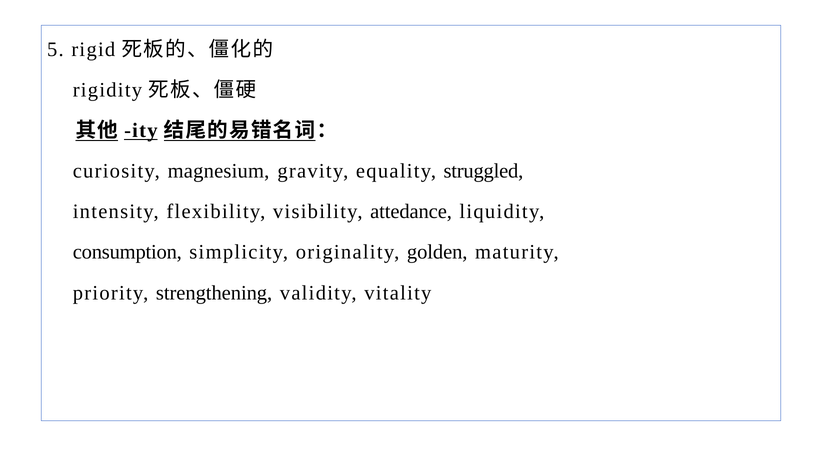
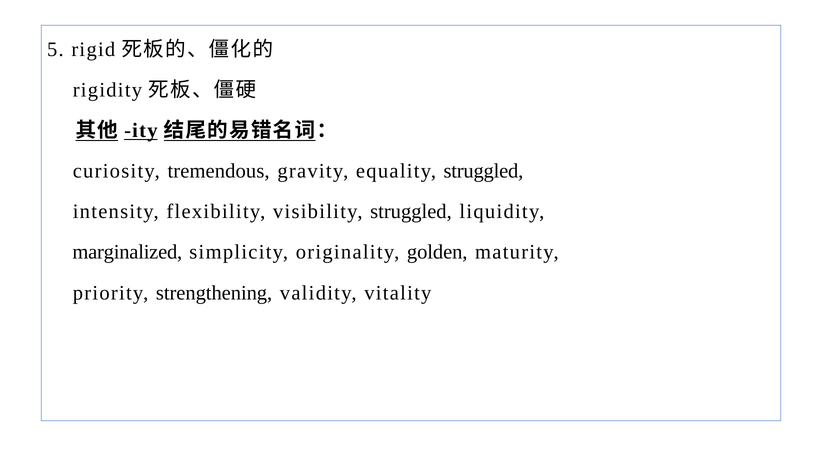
magnesium: magnesium -> tremendous (219, 171)
visibility attedance: attedance -> struggled (411, 212)
consumption: consumption -> marginalized (127, 252)
